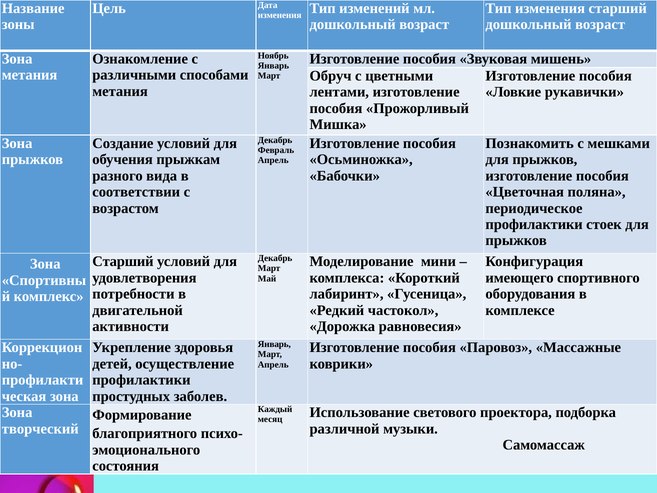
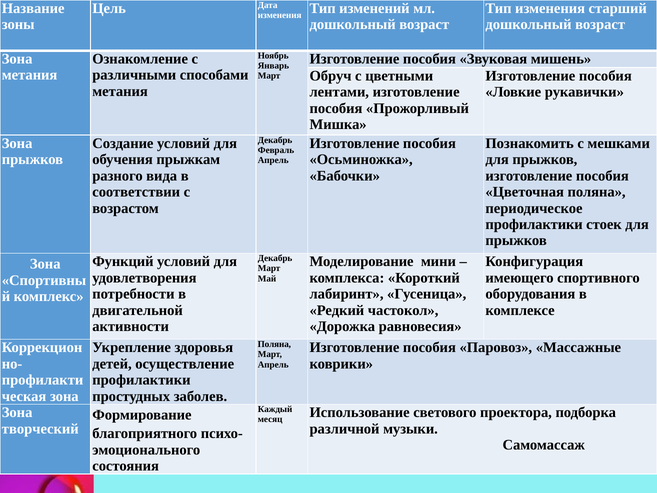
Старший: Старший -> Функций (123, 261)
Январь: Январь -> Поляна (274, 344)
